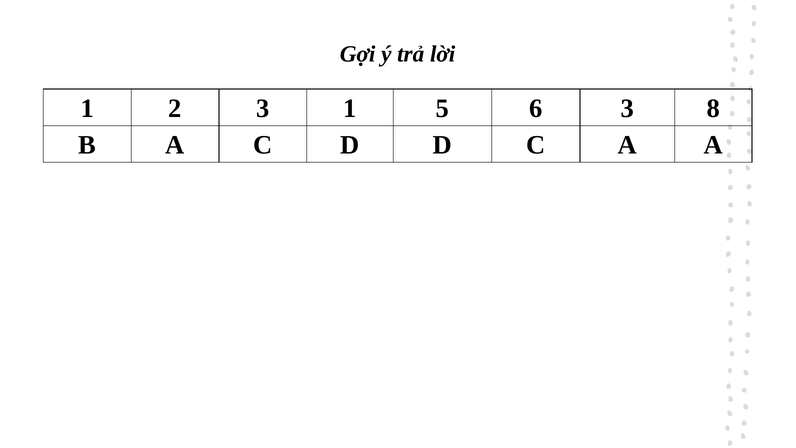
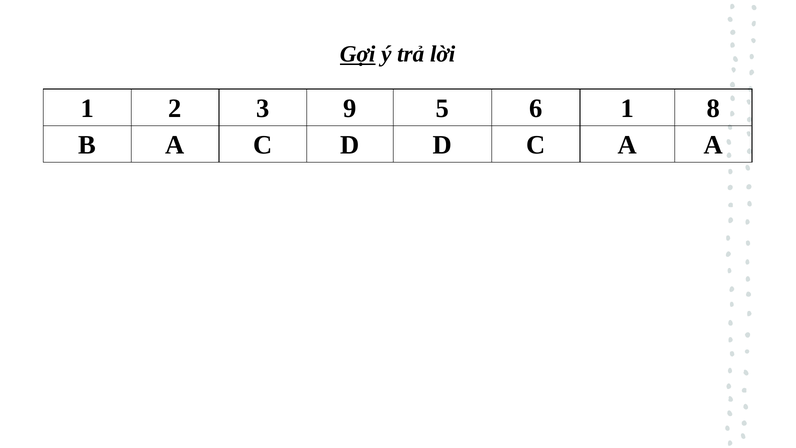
Gợi underline: none -> present (358, 54)
3 1: 1 -> 9 (350, 108)
6 3: 3 -> 1 (627, 108)
